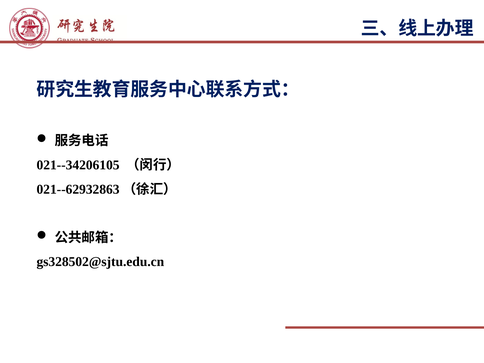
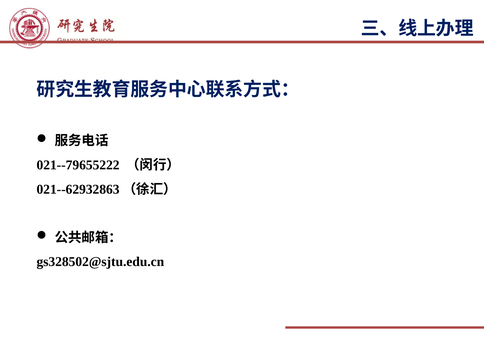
021--34206105: 021--34206105 -> 021--79655222 (78, 165)
